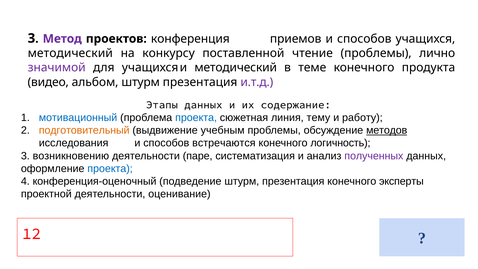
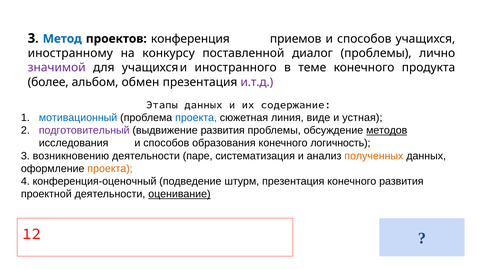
Метод colour: purple -> blue (62, 39)
методический: методический -> иностранному (70, 53)
чтение: чтение -> диалог (312, 53)
методический: методический -> иностранного (236, 68)
видео: видео -> более (48, 82)
альбом штурм: штурм -> обмен (141, 82)
тему: тему -> виде (318, 118)
работу: работу -> устная (362, 118)
подготовительный colour: orange -> purple (84, 130)
выдвижение учебным: учебным -> развития (223, 130)
встречаются: встречаются -> образования (224, 143)
полученных colour: purple -> orange (374, 156)
проекта colour: blue -> orange (110, 169)
конечного эксперты: эксперты -> развития (401, 181)
оценивание underline: none -> present (179, 194)
